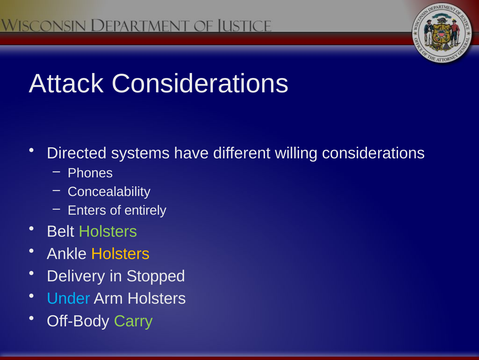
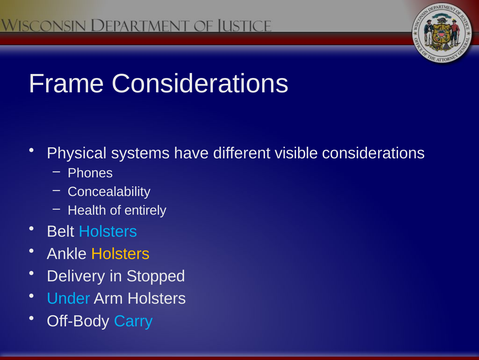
Attack: Attack -> Frame (67, 84)
Directed: Directed -> Physical (77, 153)
willing: willing -> visible (296, 153)
Enters: Enters -> Health (87, 210)
Holsters colour: light green -> light blue (108, 231)
Carry colour: light green -> light blue (133, 320)
